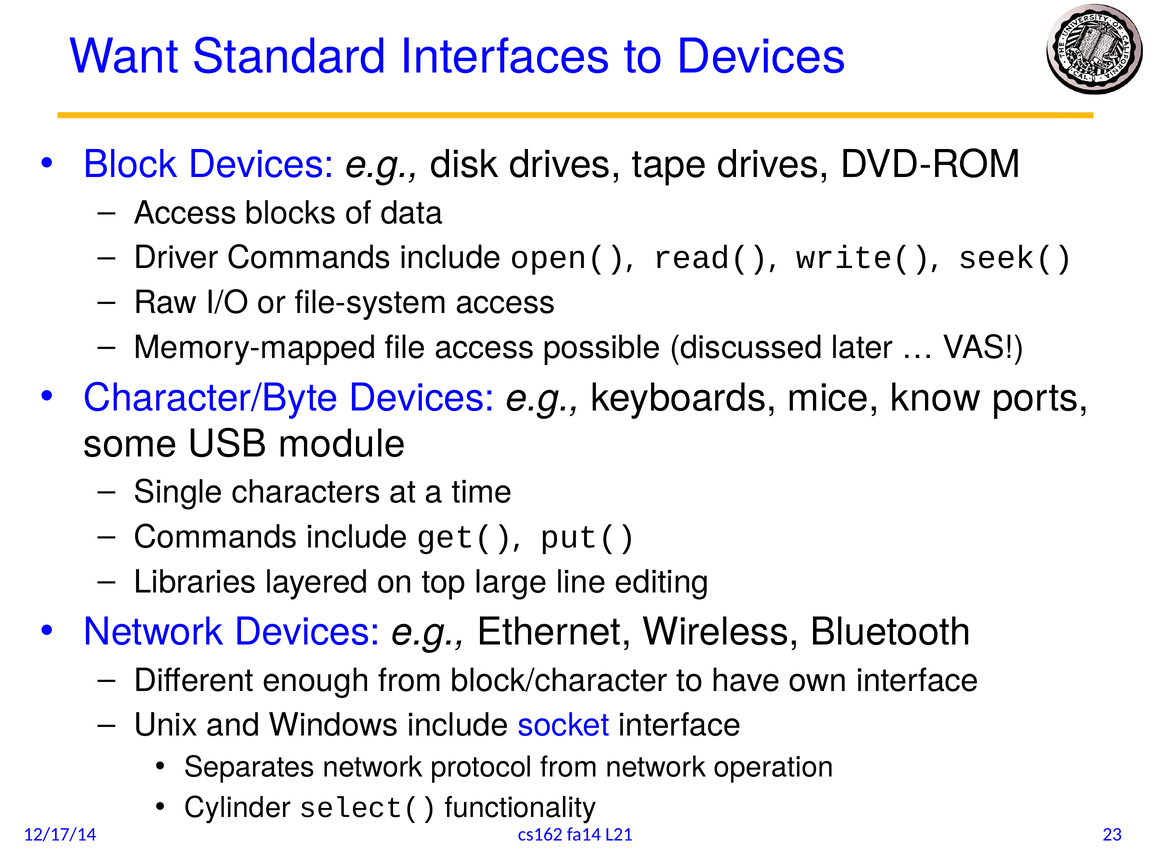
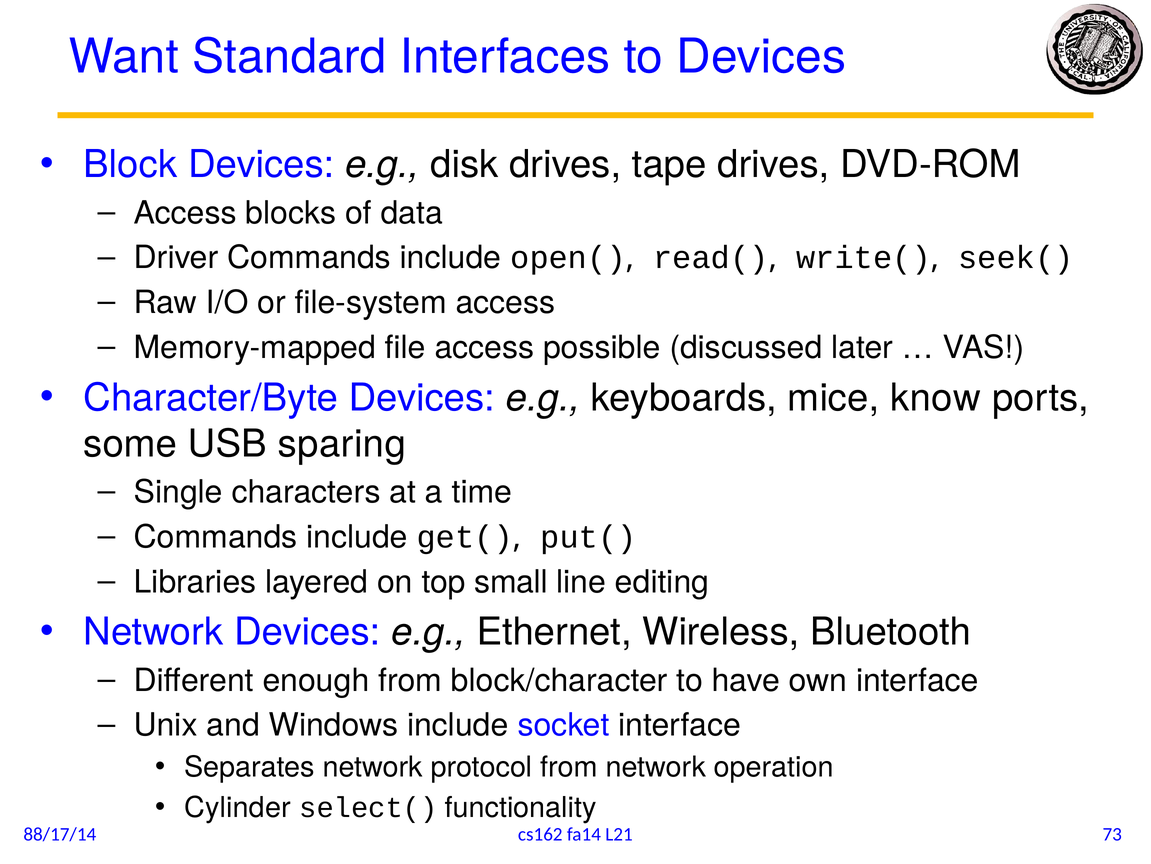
module: module -> sparing (342, 444)
large: large -> small (511, 581)
23: 23 -> 73 (1112, 834)
12/17/14: 12/17/14 -> 88/17/14 (60, 834)
